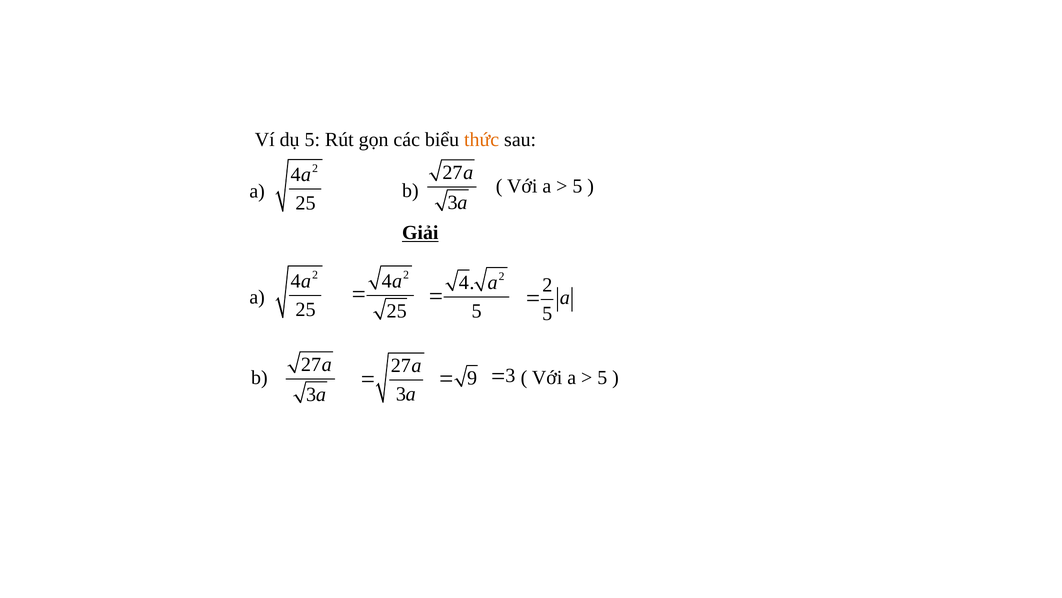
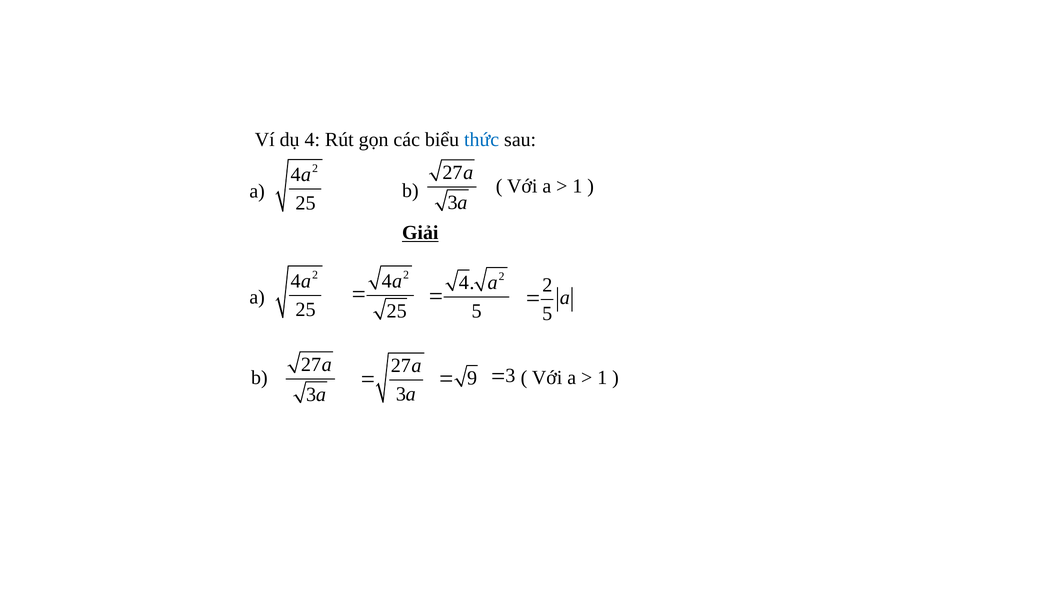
dụ 5: 5 -> 4 (312, 139)
thức colour: orange -> blue (482, 139)
5: 5 -> 1 (577, 186)
5: 5 -> 1 (602, 377)
